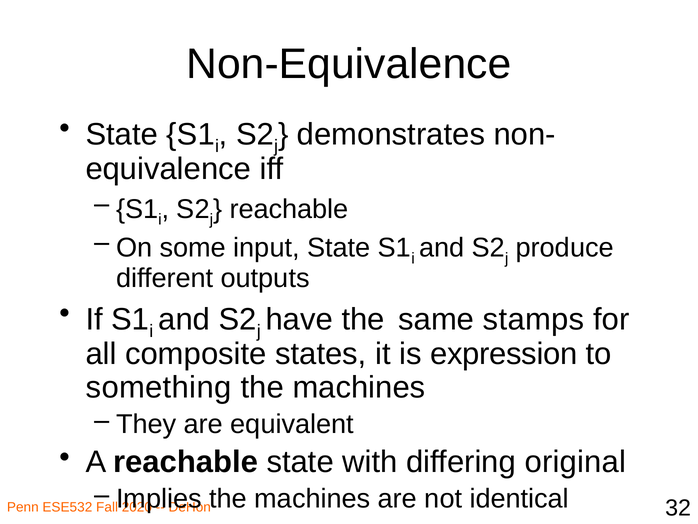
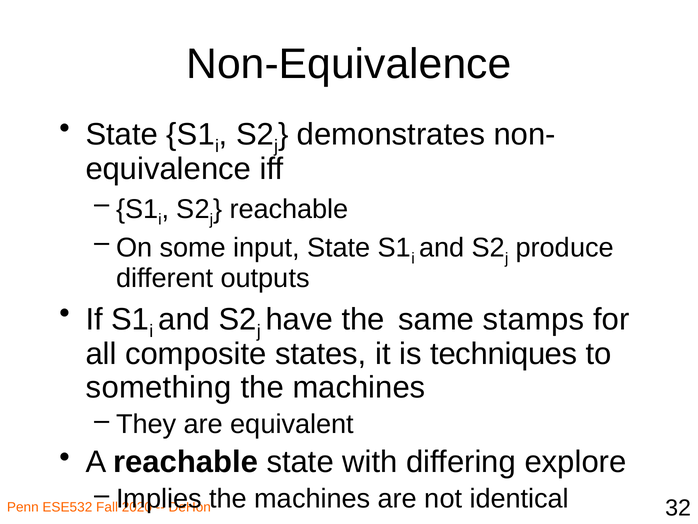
expression: expression -> techniques (504, 354)
original: original -> explore (575, 462)
